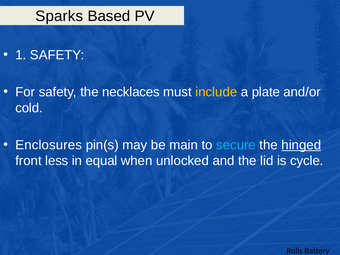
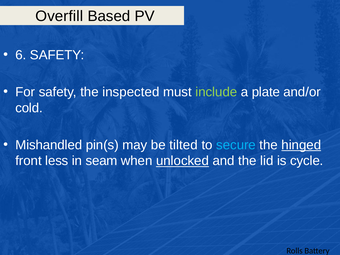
Sparks: Sparks -> Overfill (59, 16)
1: 1 -> 6 (21, 55)
necklaces: necklaces -> inspected (131, 92)
include colour: yellow -> light green (216, 92)
Enclosures: Enclosures -> Mishandled (49, 145)
main: main -> tilted (184, 145)
equal: equal -> seam (102, 161)
unlocked underline: none -> present (182, 161)
